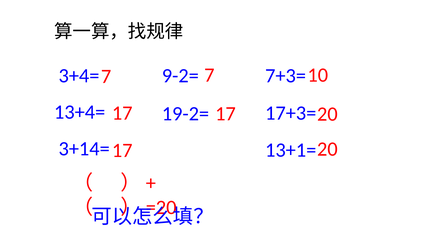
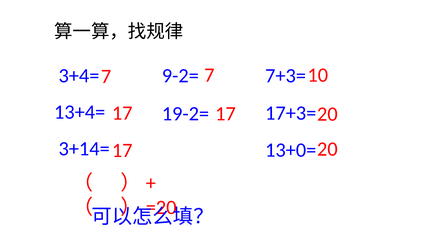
13+1=: 13+1= -> 13+0= (291, 150)
